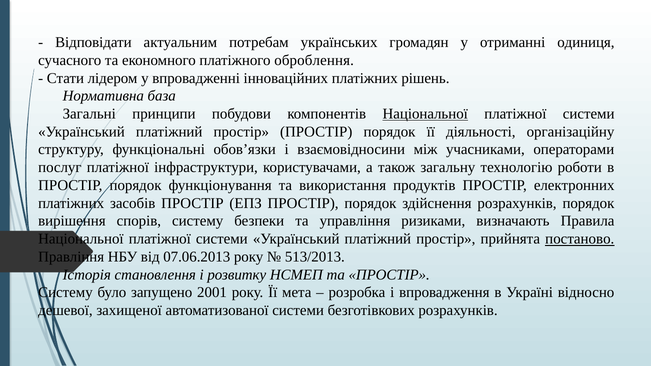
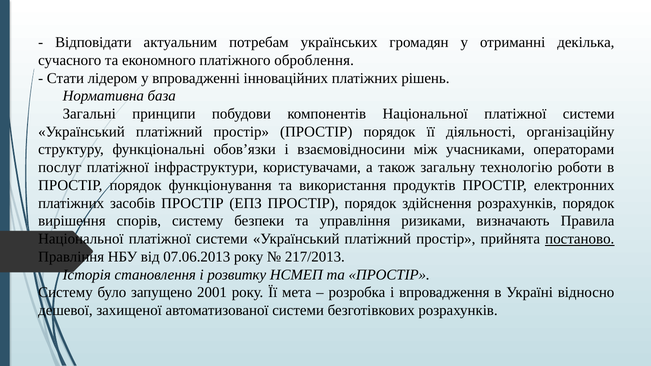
одиниця: одиниця -> декілька (586, 42)
Національної underline: present -> none (425, 114)
513/2013: 513/2013 -> 217/2013 (315, 257)
